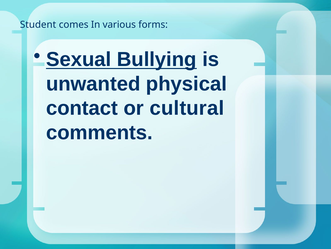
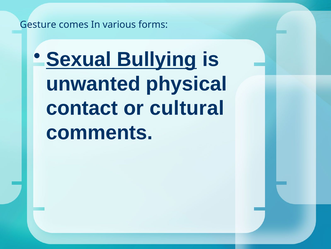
Student: Student -> Gesture (38, 25)
